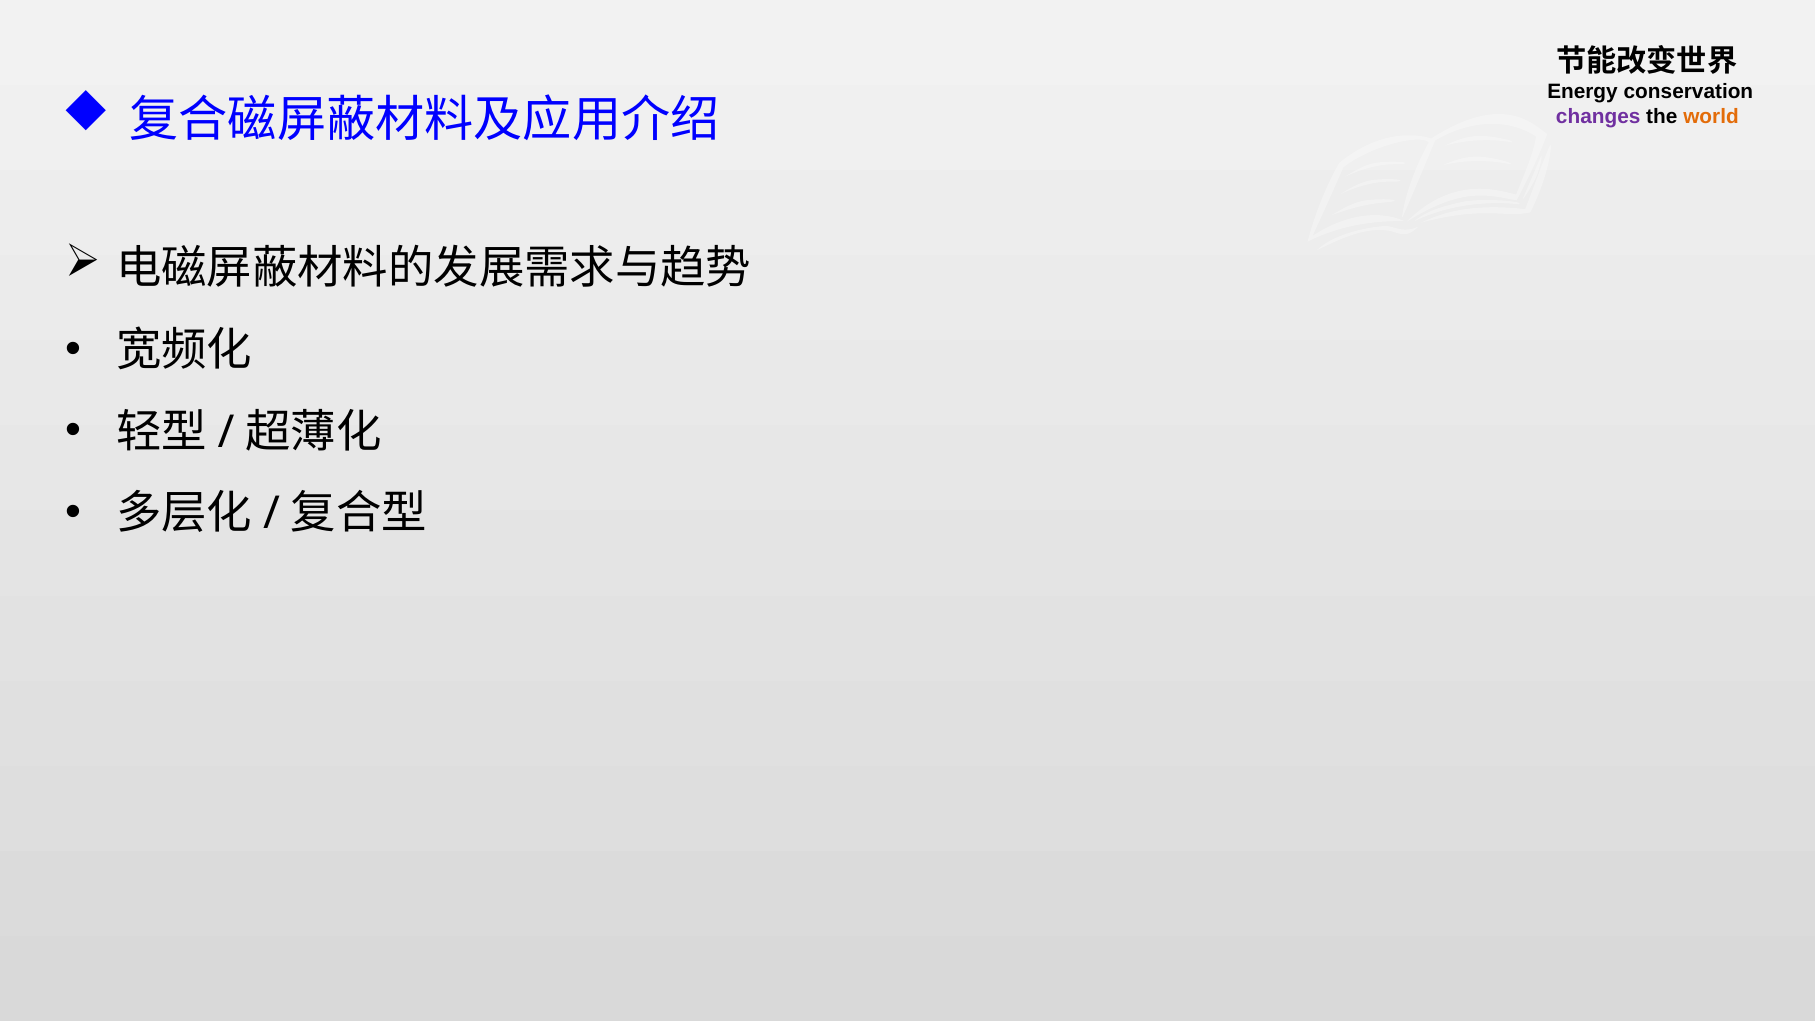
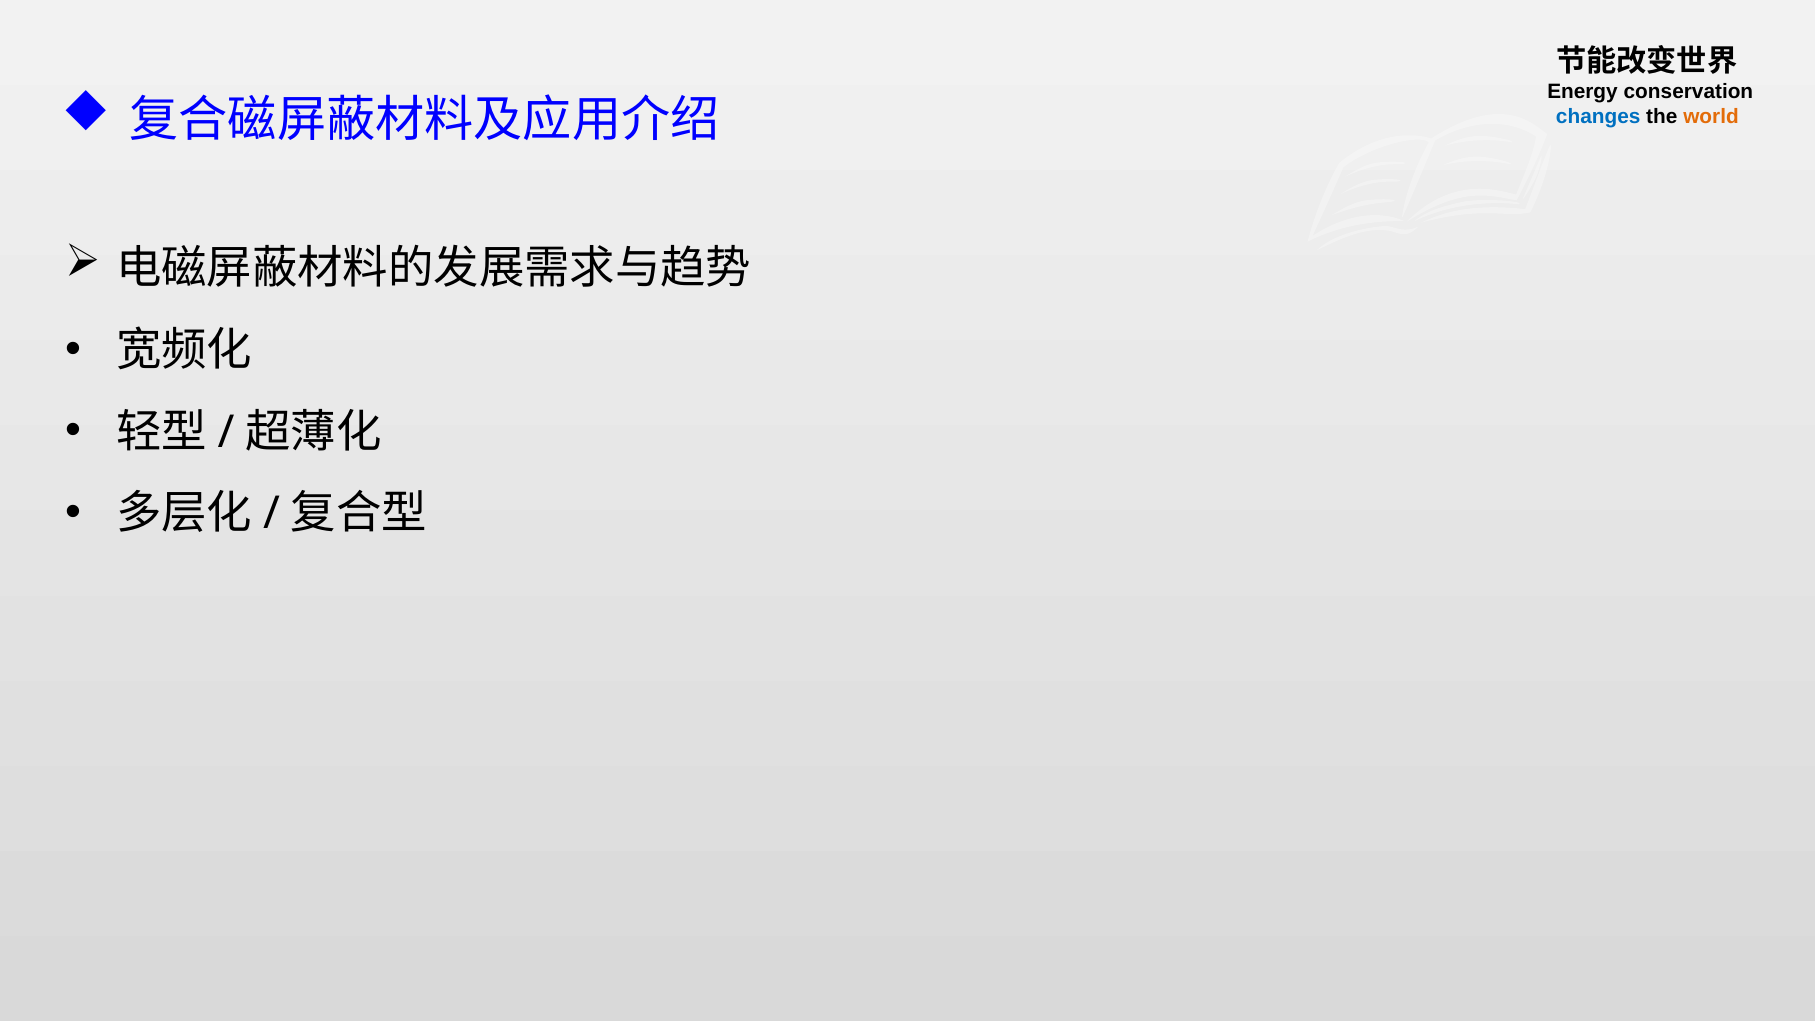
changes colour: purple -> blue (1598, 116)
